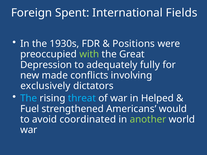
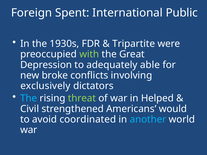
Fields: Fields -> Public (182, 13)
Positions: Positions -> Tripartite (134, 44)
fully: fully -> able (150, 65)
made: made -> broke (55, 75)
threat colour: light blue -> light green (82, 98)
Fuel: Fuel -> Civil (30, 109)
another colour: light green -> light blue (148, 120)
